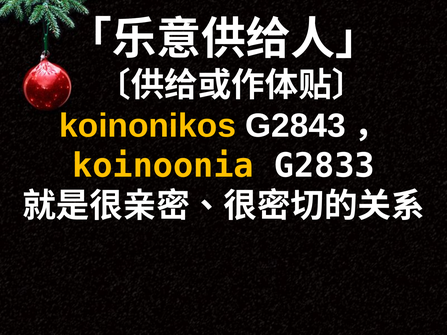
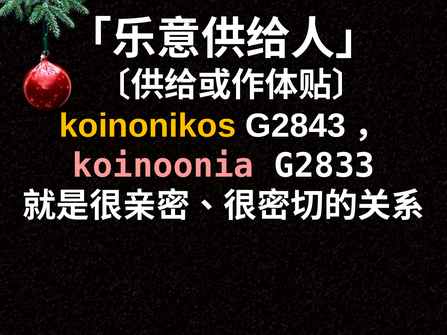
koinoonia colour: yellow -> pink (163, 166)
